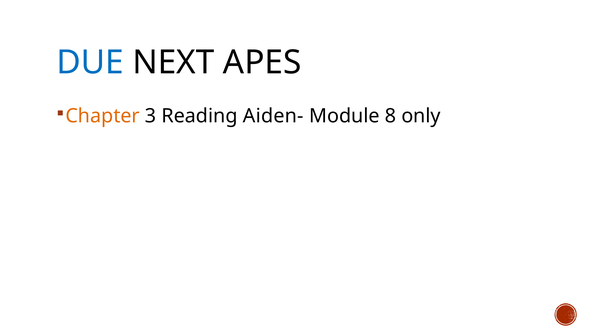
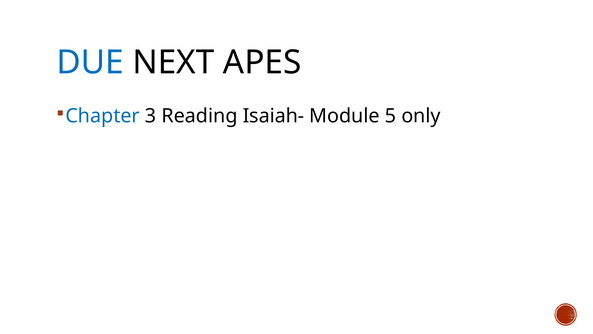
Chapter colour: orange -> blue (103, 116)
Aiden-: Aiden- -> Isaiah- (273, 116)
8: 8 -> 5 (391, 116)
